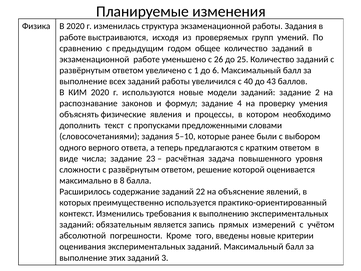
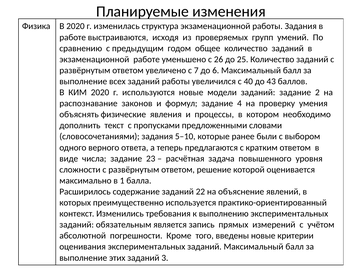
1: 1 -> 7 (196, 70)
8: 8 -> 1 (122, 180)
